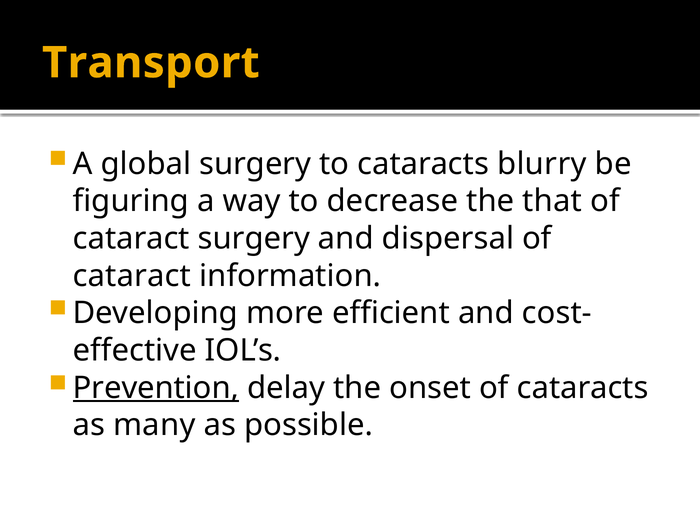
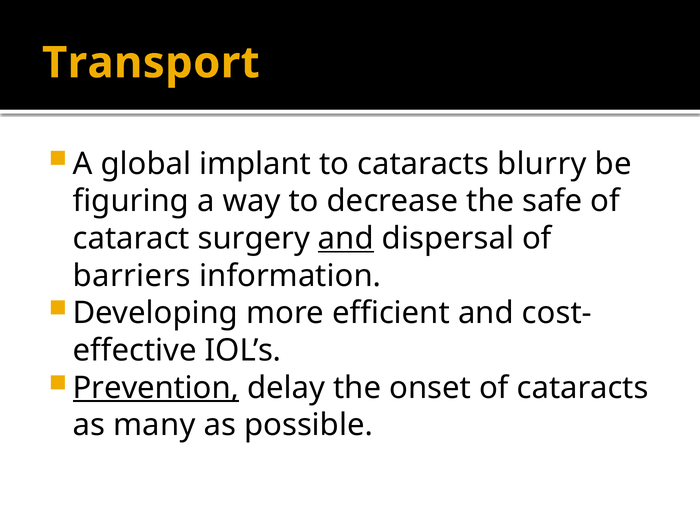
global surgery: surgery -> implant (255, 164)
that: that -> safe (552, 201)
and underline: none -> present (346, 238)
cataract: cataract -> barriers (132, 276)
